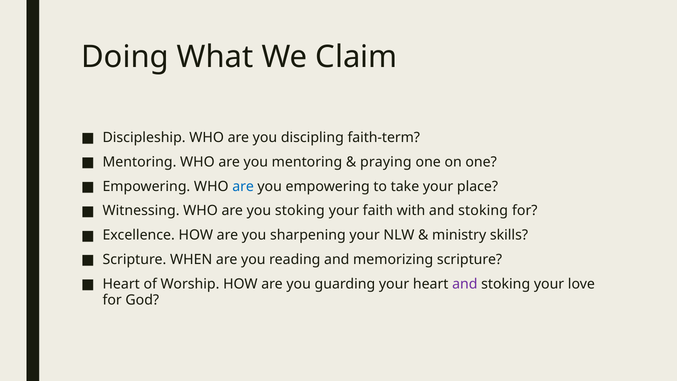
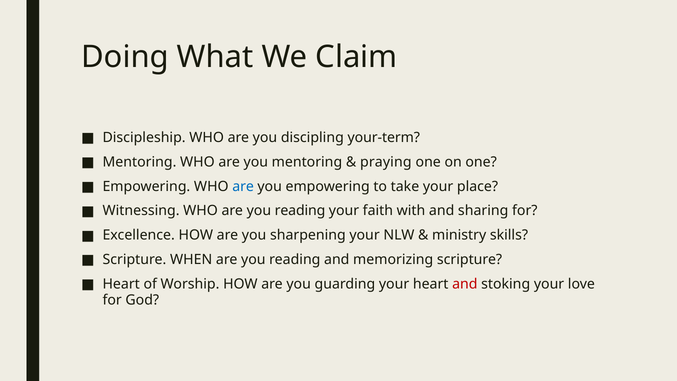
faith-term: faith-term -> your-term (384, 138)
WHO are you stoking: stoking -> reading (300, 211)
with and stoking: stoking -> sharing (483, 211)
and colour: purple -> red (465, 284)
